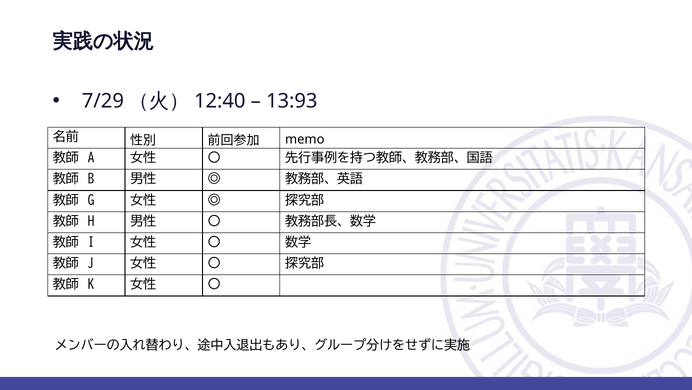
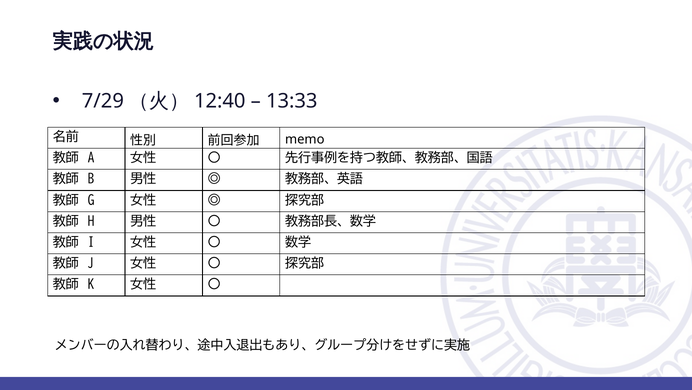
13:93: 13:93 -> 13:33 (292, 101)
